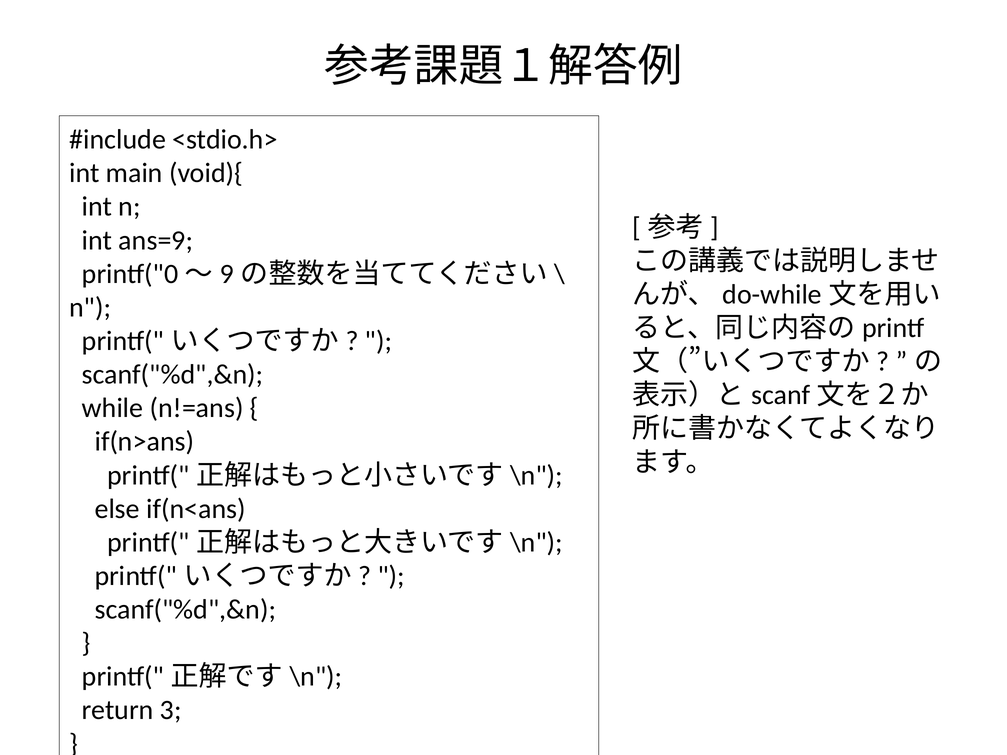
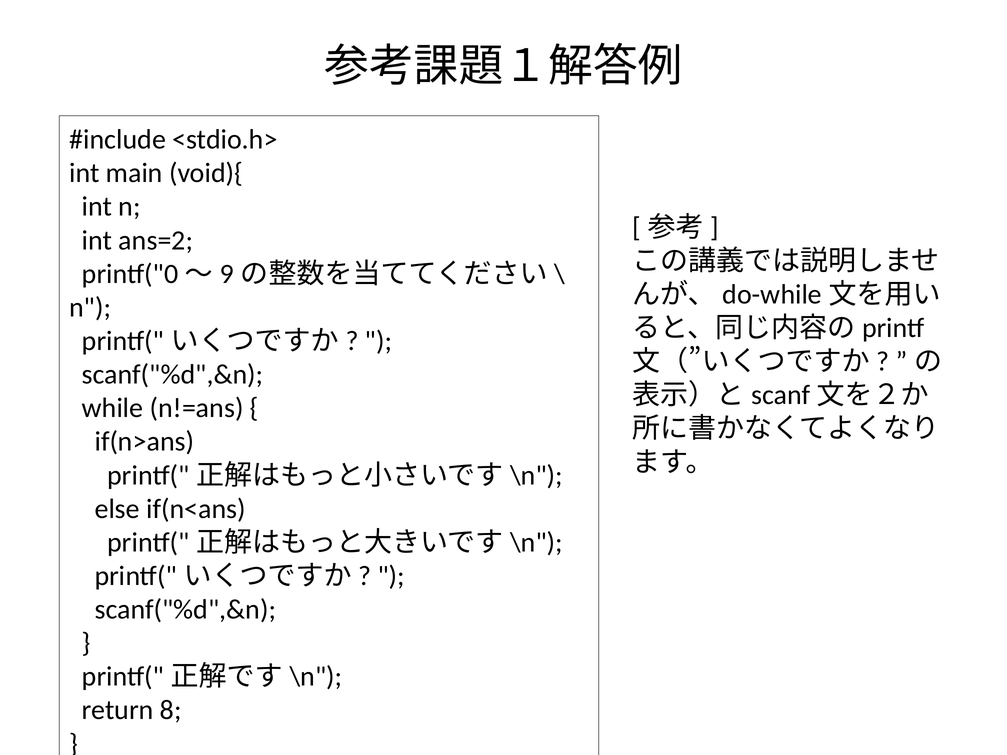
ans=9: ans=9 -> ans=2 (156, 240)
3: 3 -> 8 (171, 710)
